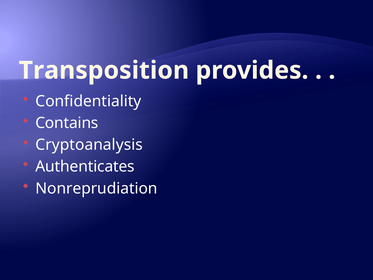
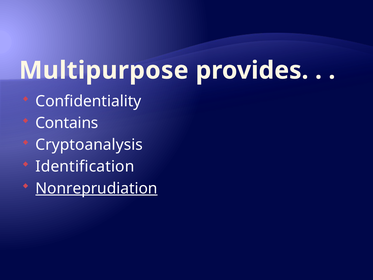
Transposition: Transposition -> Multipurpose (104, 70)
Authenticates: Authenticates -> Identification (85, 166)
Nonreprudiation underline: none -> present (96, 188)
